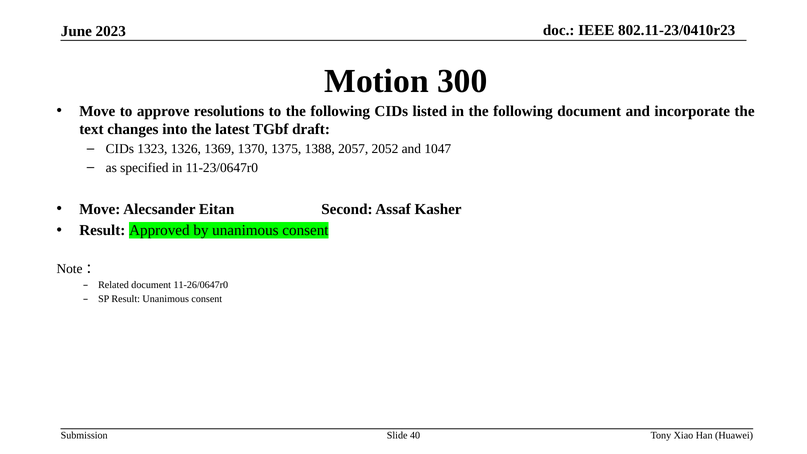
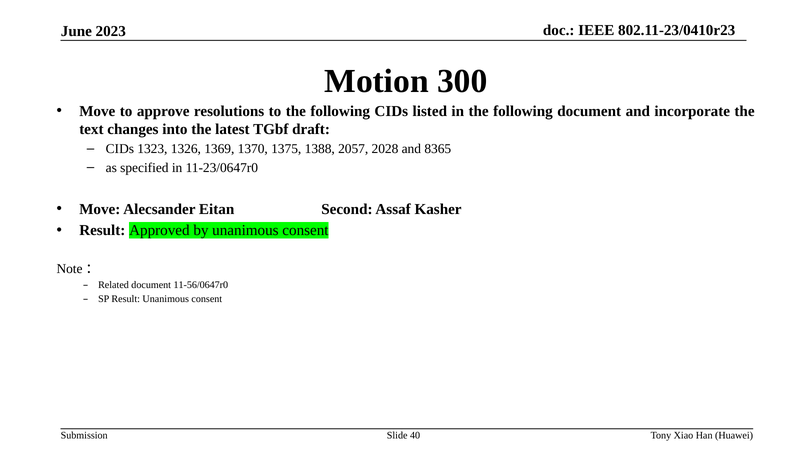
2052: 2052 -> 2028 (385, 149)
1047: 1047 -> 8365 (438, 149)
11-26/0647r0: 11-26/0647r0 -> 11-56/0647r0 (201, 285)
